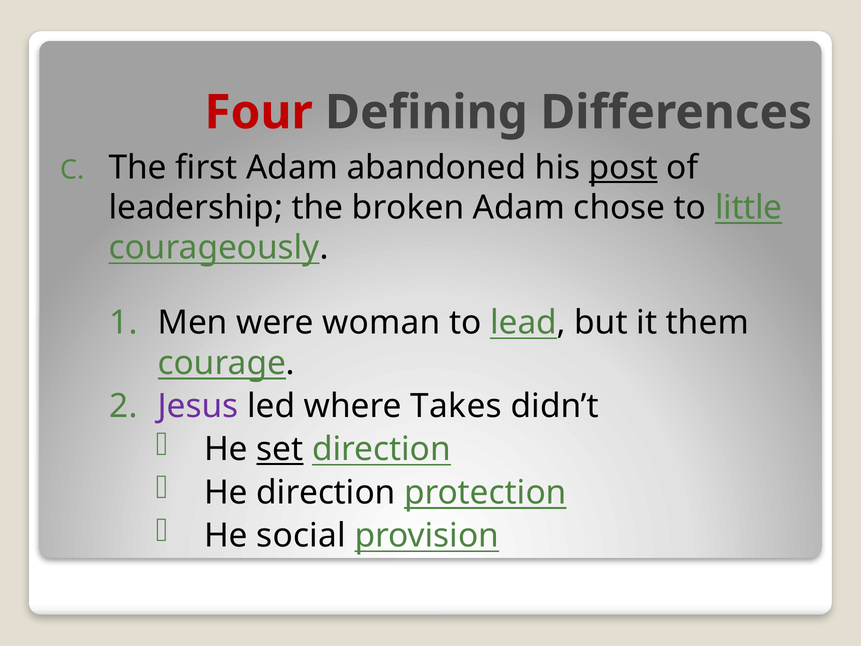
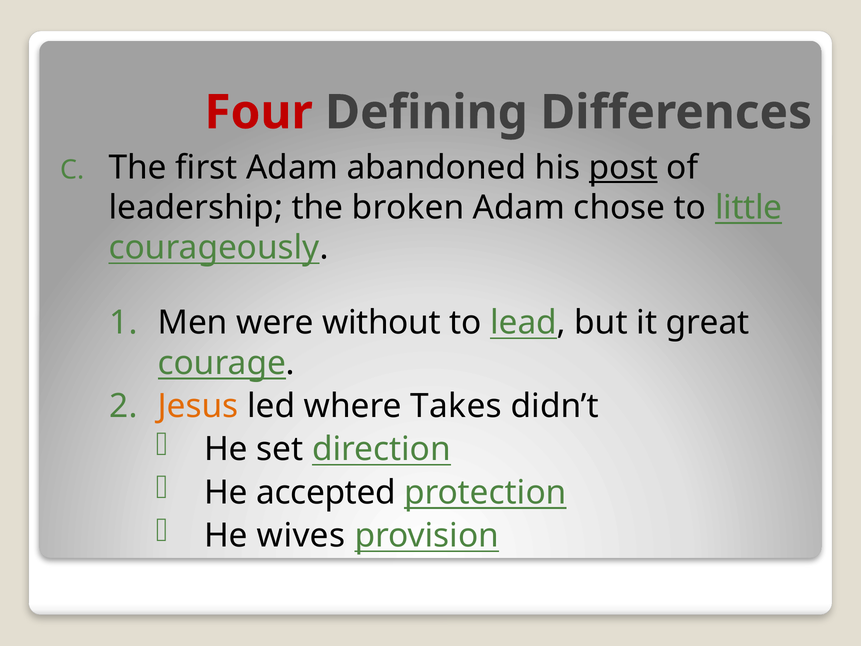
woman: woman -> without (381, 323)
them: them -> great (708, 323)
Jesus colour: purple -> orange (198, 406)
set underline: present -> none (280, 449)
He direction: direction -> accepted (326, 492)
social: social -> wives (301, 536)
